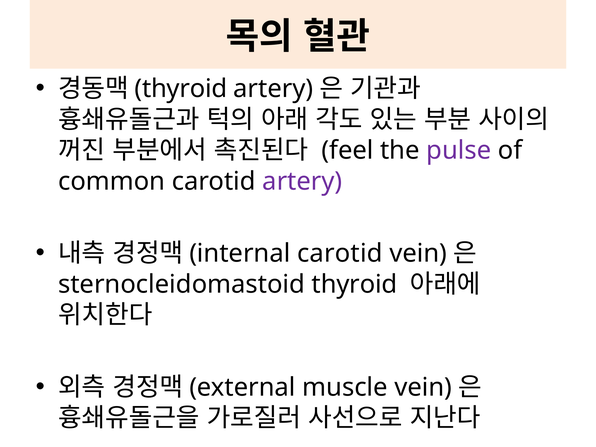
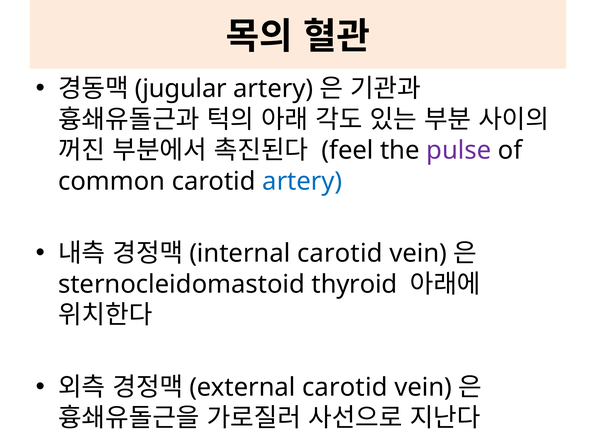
thyroid: thyroid -> jugular (181, 89)
artery colour: purple -> blue (302, 181)
muscle: muscle -> carotid (345, 387)
